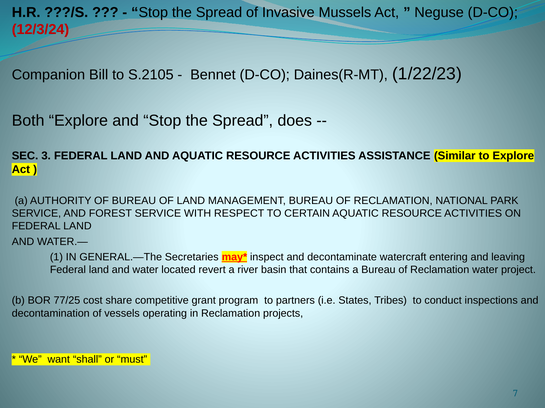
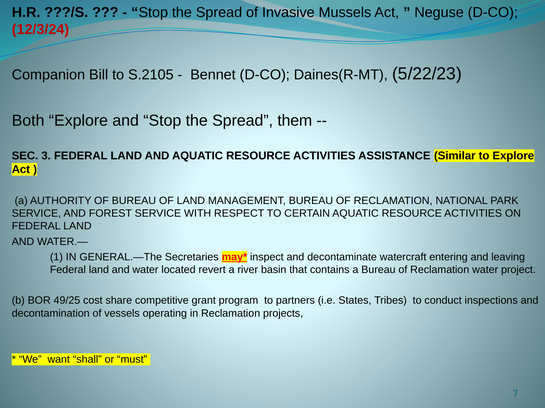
1/22/23: 1/22/23 -> 5/22/23 (427, 74)
does: does -> them (295, 121)
77/25: 77/25 -> 49/25 (67, 301)
